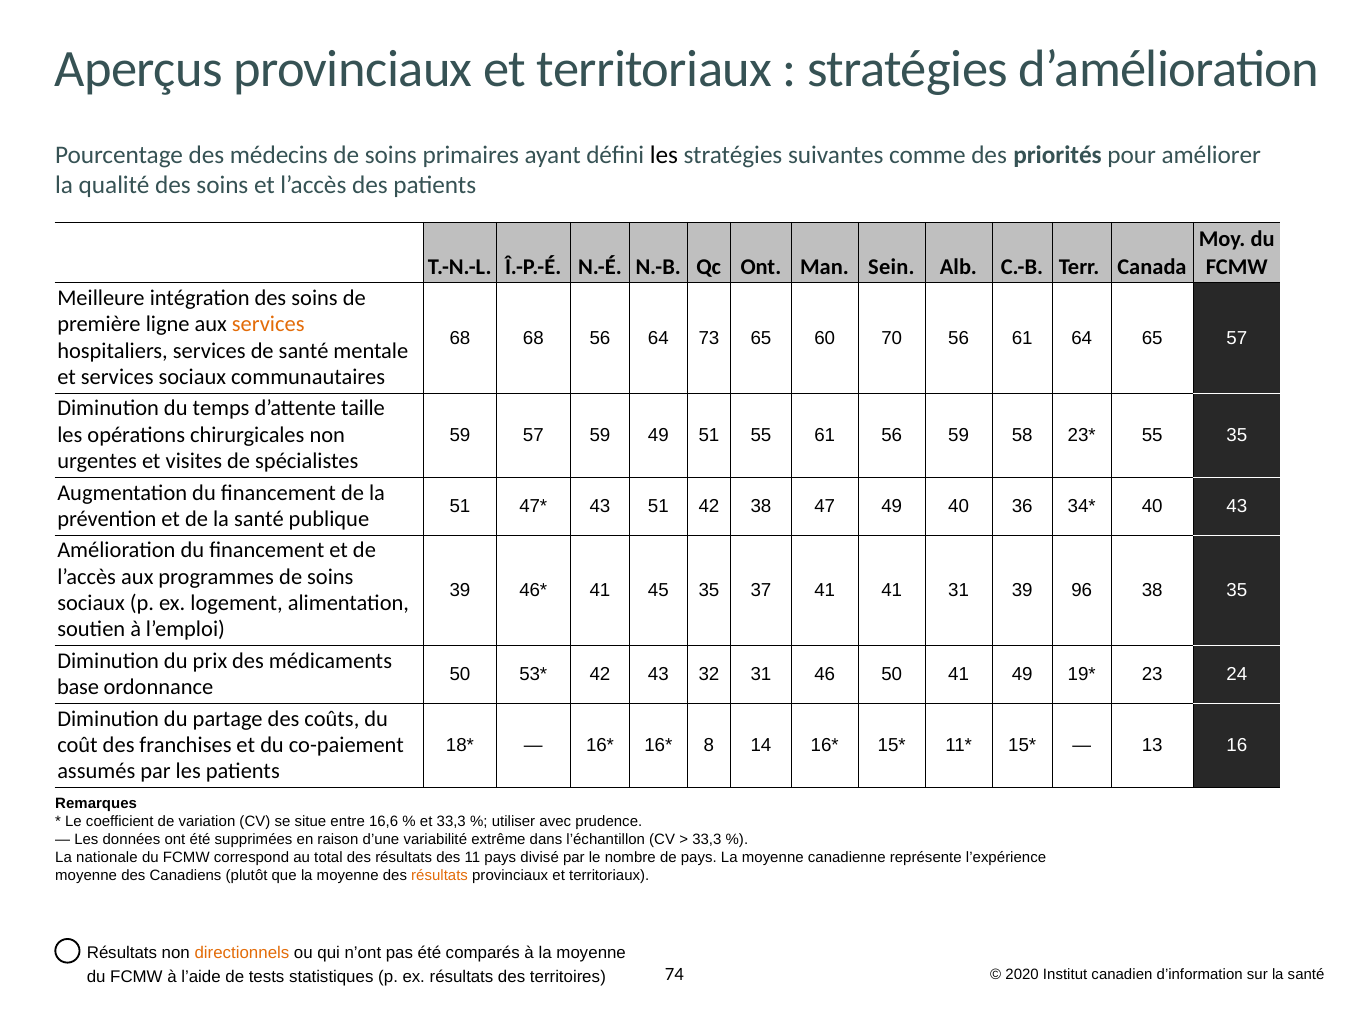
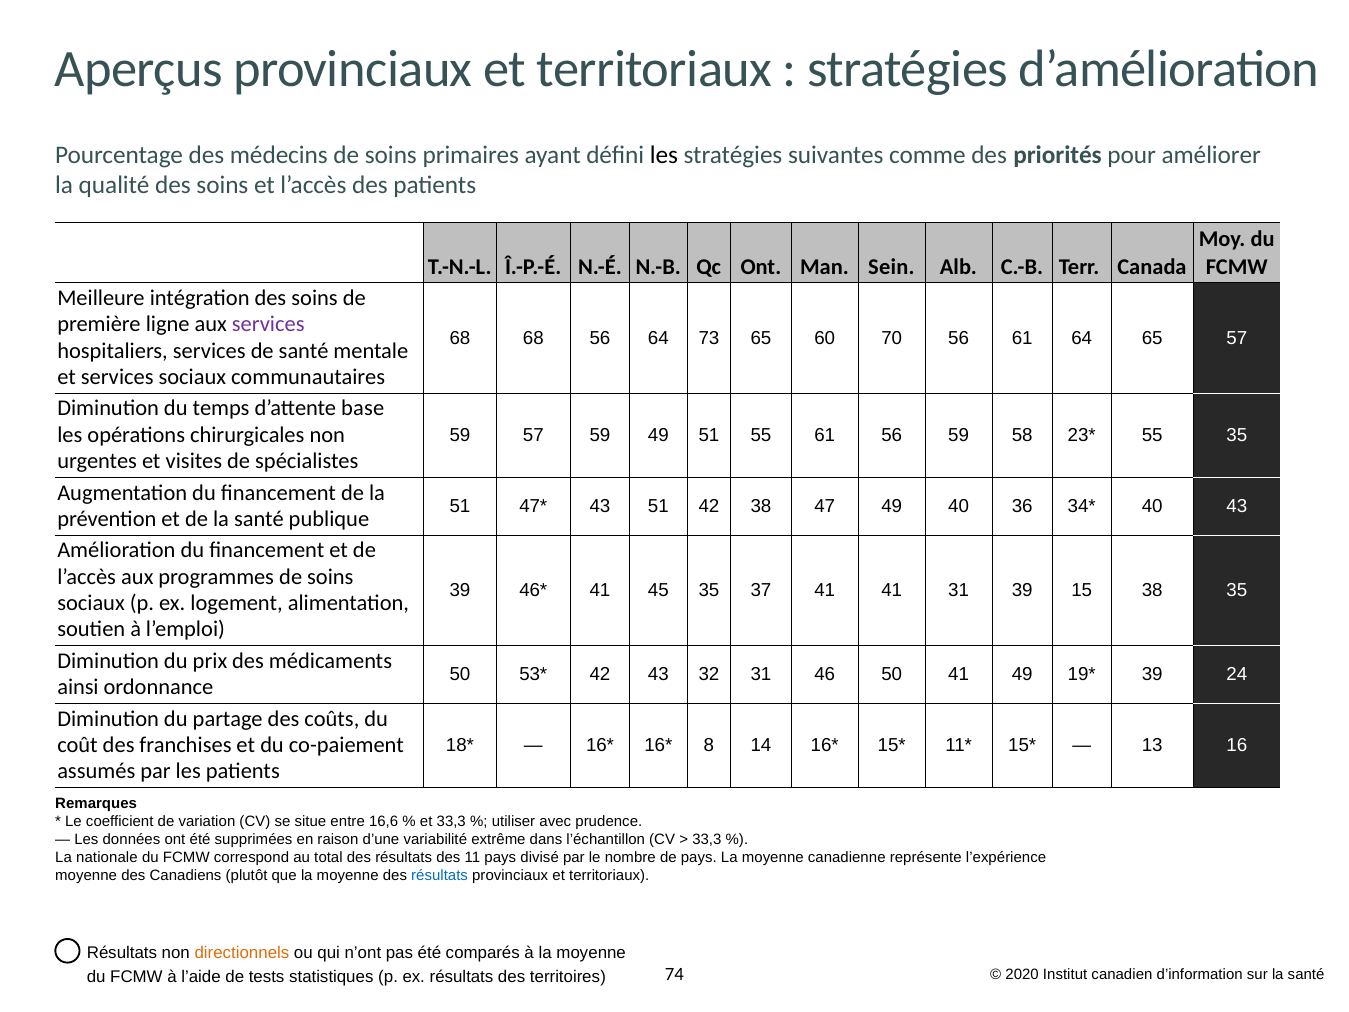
services colour: orange -> purple (268, 324)
taille: taille -> base (363, 408)
96: 96 -> 15 (1082, 590)
23: 23 -> 39 (1152, 674)
base: base -> ainsi (78, 687)
résultats colour: orange -> blue (440, 875)
